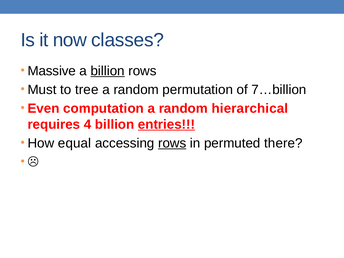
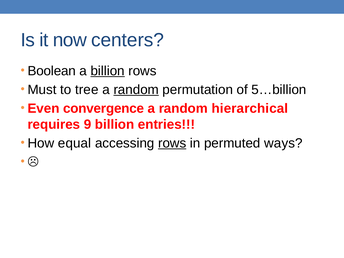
classes: classes -> centers (128, 40)
Massive: Massive -> Boolean (52, 71)
random underline: none -> present (136, 90)
7…billion: 7…billion -> 5…billion (279, 90)
computation: computation -> convergence (104, 108)
4: 4 -> 9 (88, 124)
entries underline: present -> none (166, 124)
there: there -> ways (283, 143)
